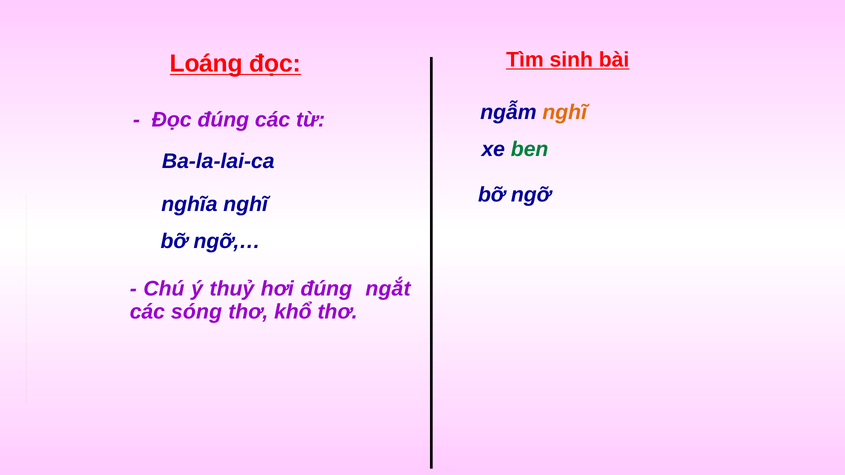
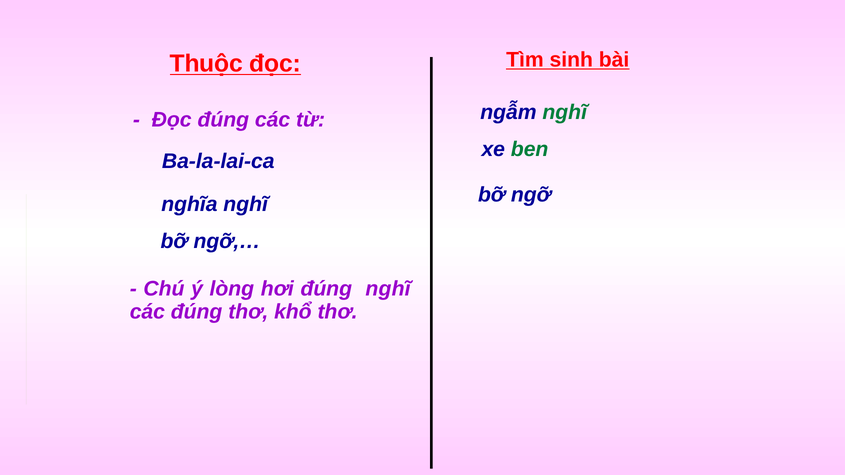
Loáng: Loáng -> Thuộc (206, 64)
nghĩ colour: orange -> green (565, 112)
thuỷ: thuỷ -> lòng (232, 289)
đúng ngắt: ngắt -> nghĩ (388, 289)
các sóng: sóng -> đúng (197, 312)
